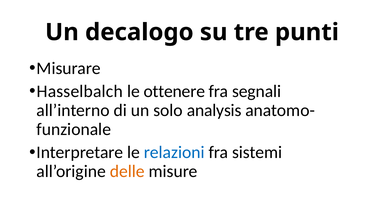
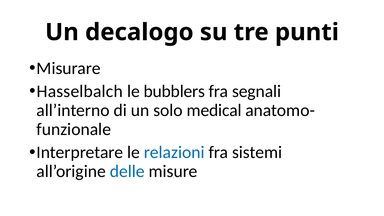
ottenere: ottenere -> bubblers (174, 91)
analysis: analysis -> medical (214, 110)
delle colour: orange -> blue (127, 171)
